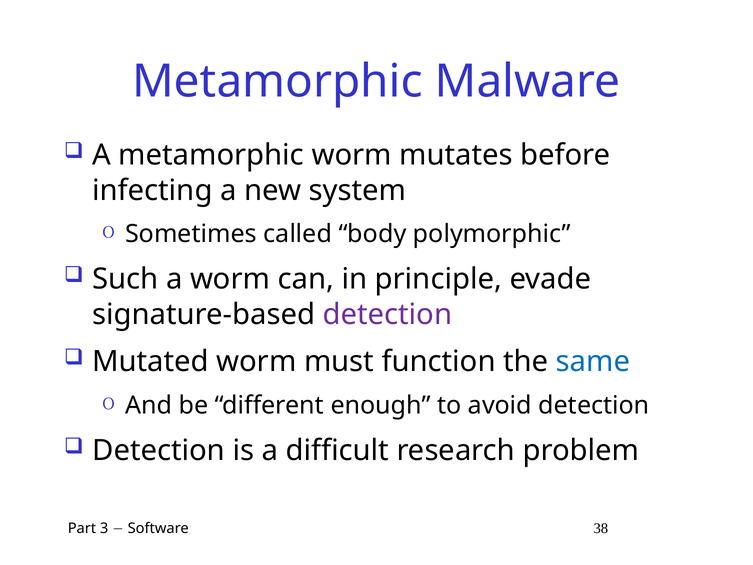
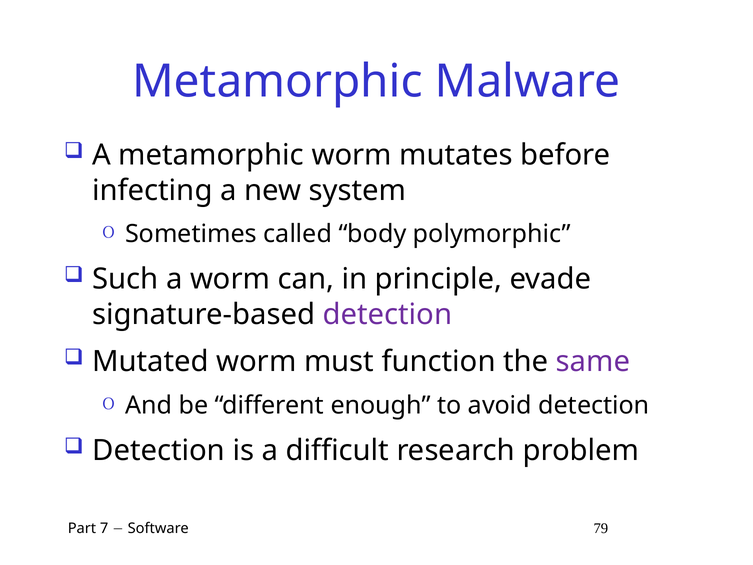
same colour: blue -> purple (593, 362)
3: 3 -> 7 (104, 528)
38: 38 -> 79 (601, 528)
